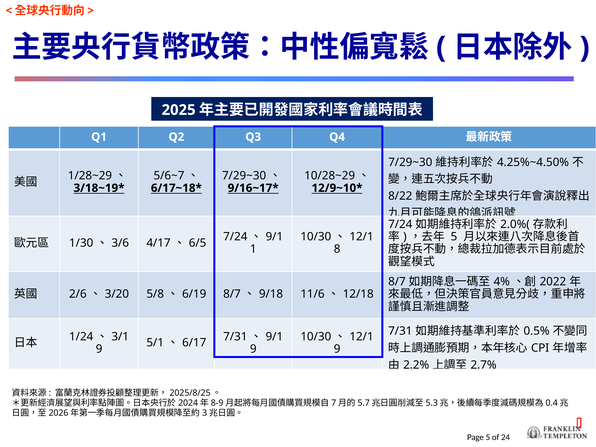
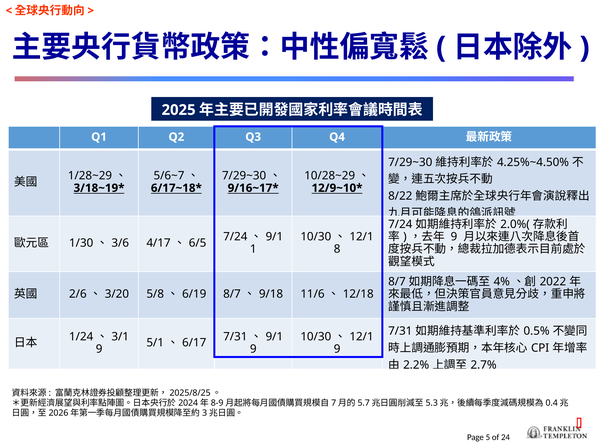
5: 5 -> 9 (454, 237)
